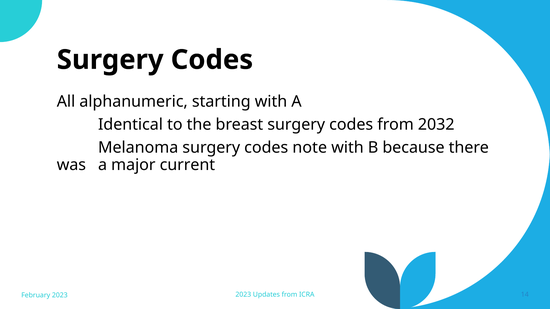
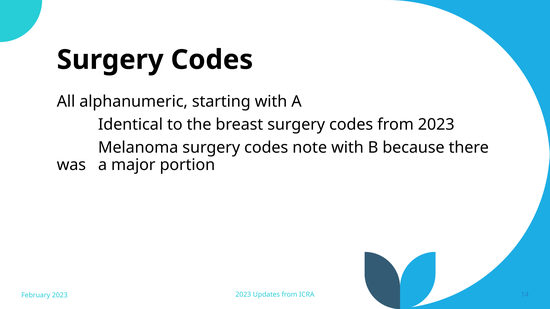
from 2032: 2032 -> 2023 (436, 125)
current: current -> portion (187, 165)
